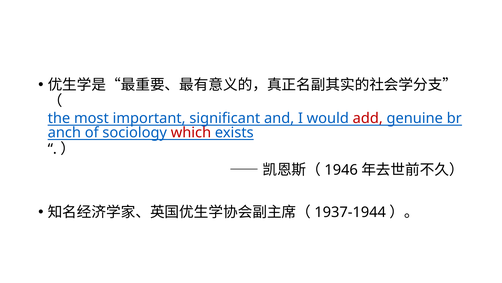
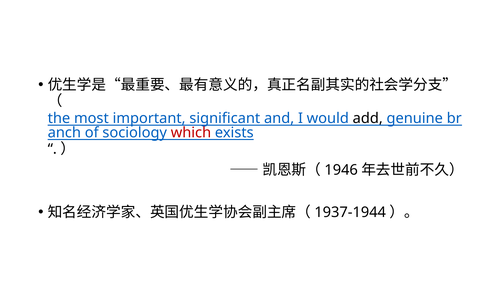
add colour: red -> black (368, 118)
